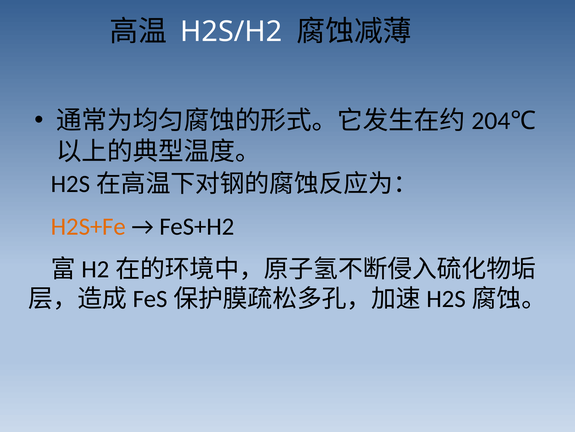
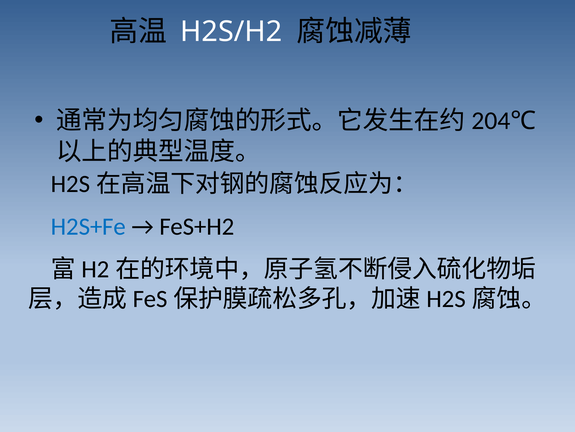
H2S+Fe colour: orange -> blue (88, 226)
